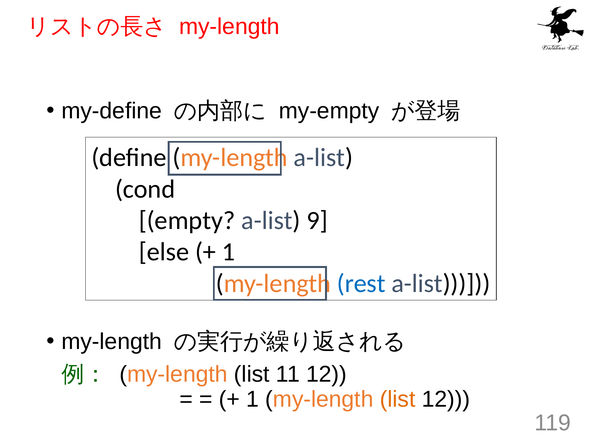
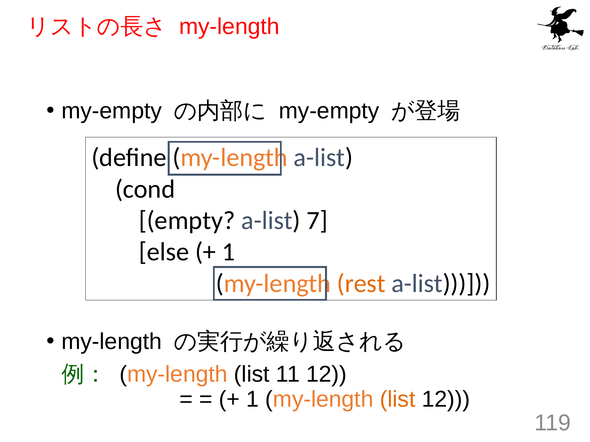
my-define: my-define -> my-empty (112, 111)
9: 9 -> 7 (317, 221)
rest colour: blue -> orange (361, 284)
